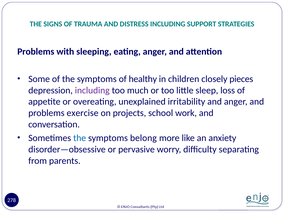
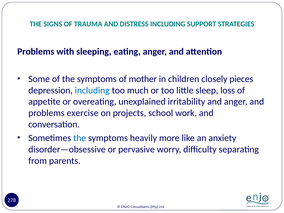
healthy: healthy -> mother (143, 79)
including colour: purple -> blue (92, 90)
belong: belong -> heavily (143, 138)
